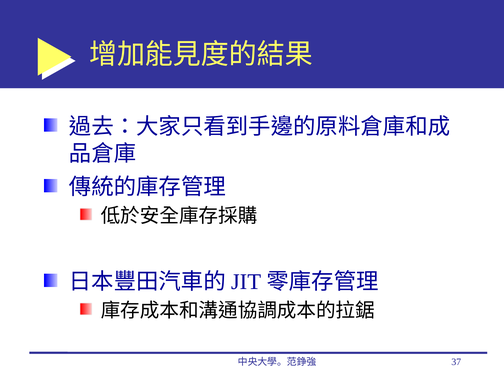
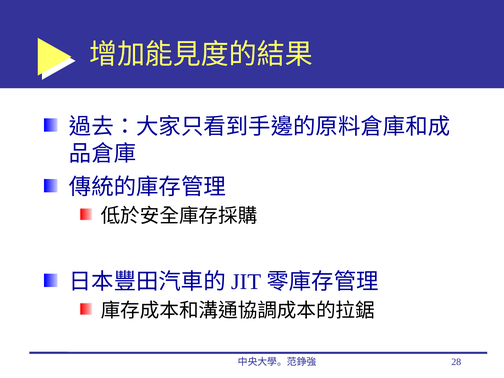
37: 37 -> 28 (456, 362)
